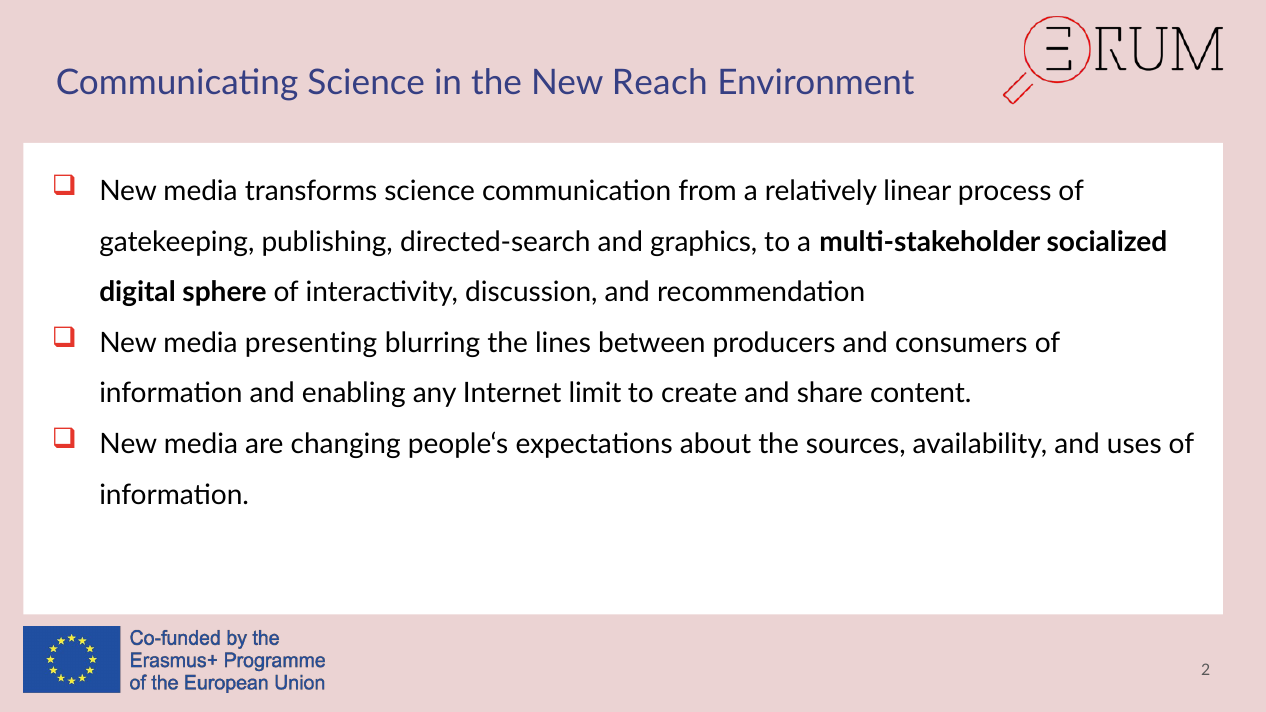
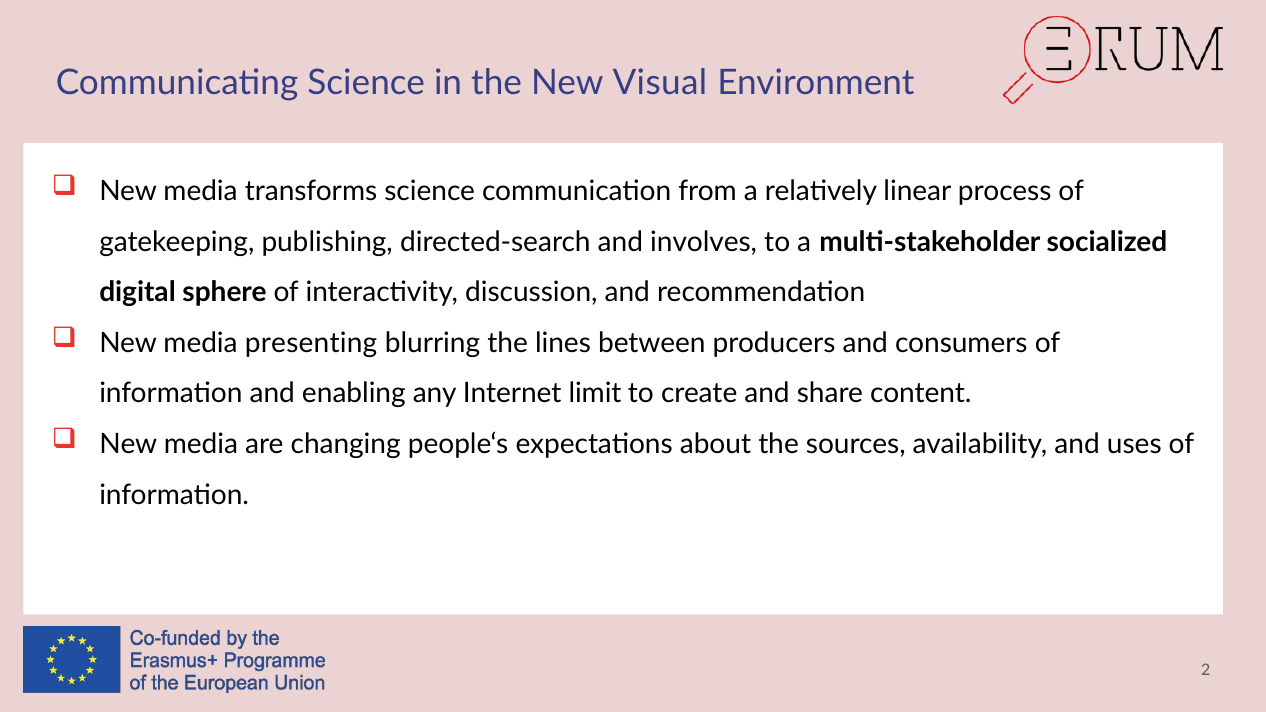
Reach: Reach -> Visual (660, 83)
graphics: graphics -> involves (704, 242)
